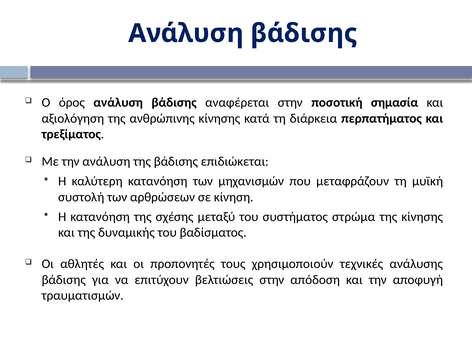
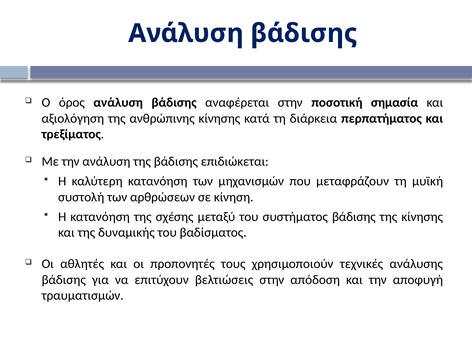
συστήματος στρώμα: στρώμα -> βάδισης (354, 217)
